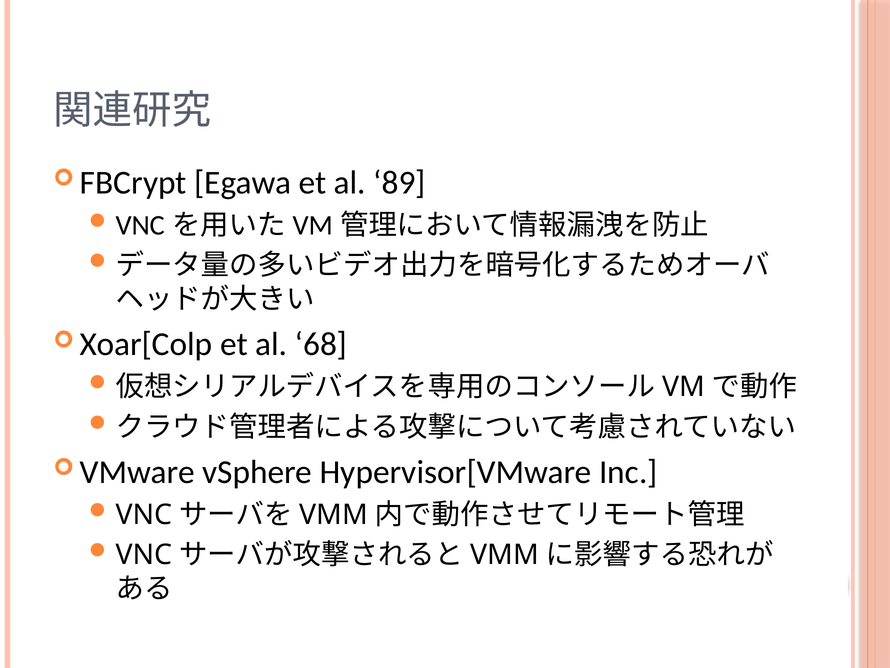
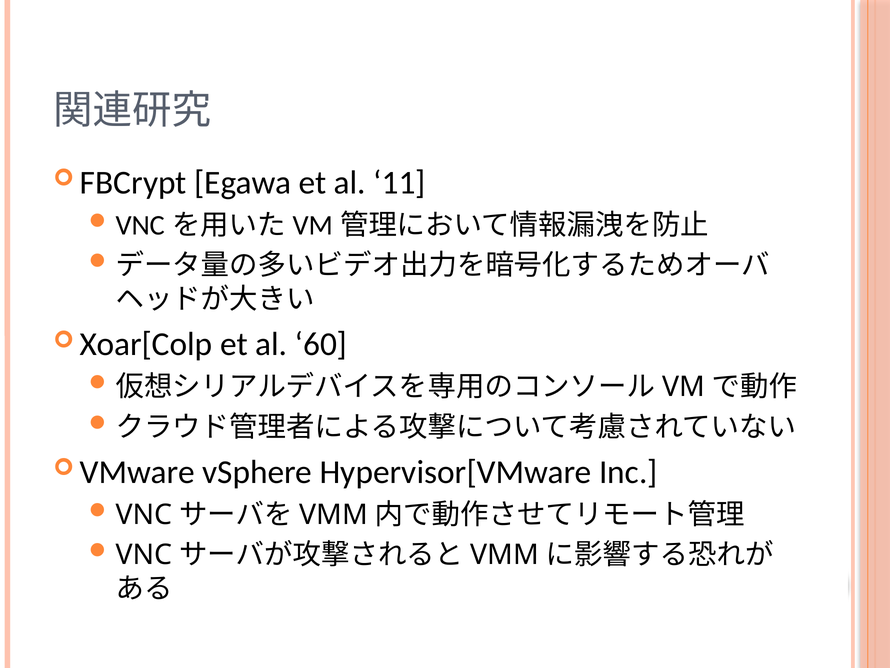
89: 89 -> 11 (399, 183)
68: 68 -> 60 (321, 344)
